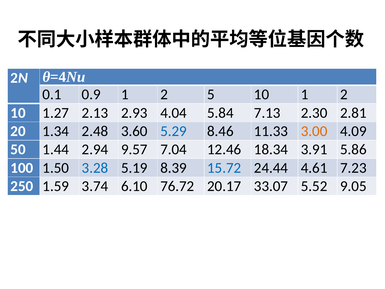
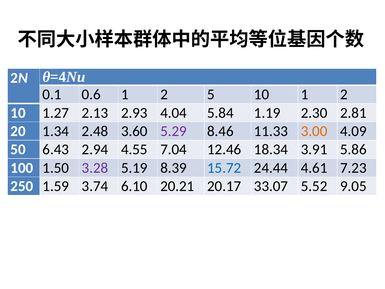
0.9: 0.9 -> 0.6 (91, 94)
7.13: 7.13 -> 1.19 (267, 113)
5.29 colour: blue -> purple (174, 131)
1.44: 1.44 -> 6.43 (56, 149)
9.57: 9.57 -> 4.55 (134, 149)
3.28 colour: blue -> purple (95, 168)
76.72: 76.72 -> 20.21 (177, 186)
